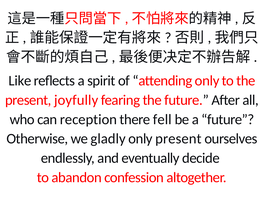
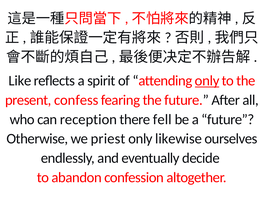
only underline: none -> present (207, 81)
joyfully: joyfully -> confess (76, 100)
gladly: gladly -> priest (108, 139)
only present: present -> likewise (179, 139)
